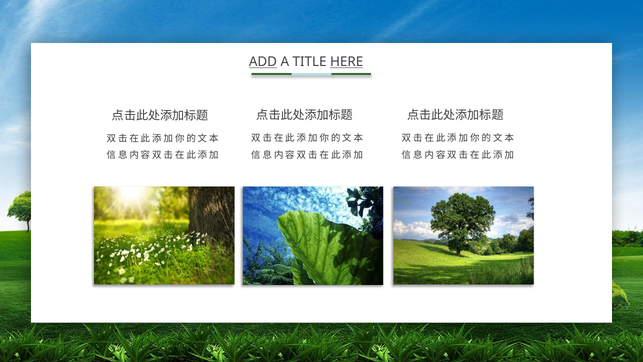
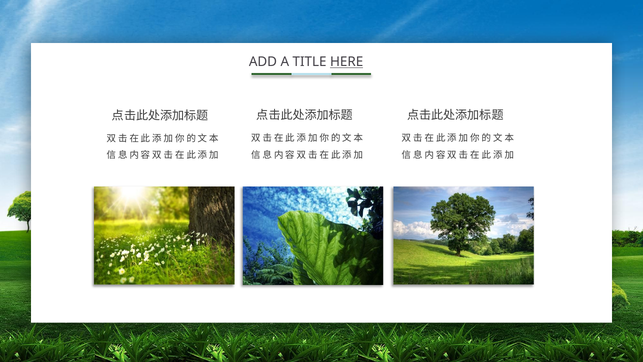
ADD underline: present -> none (263, 62)
